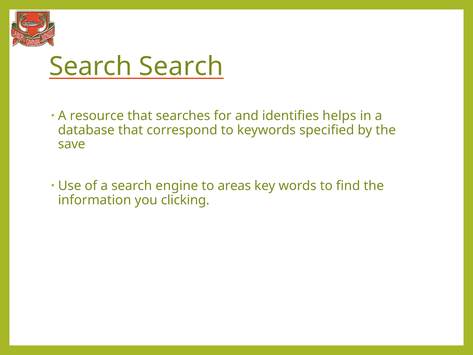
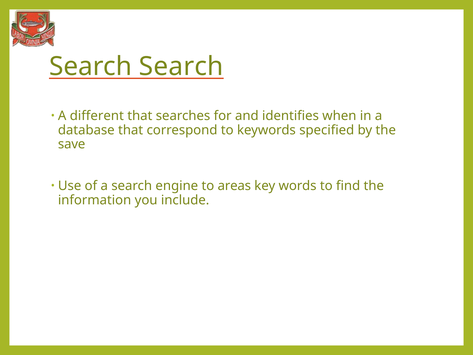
resource: resource -> different (97, 116)
helps: helps -> when (339, 116)
clicking: clicking -> include (185, 200)
